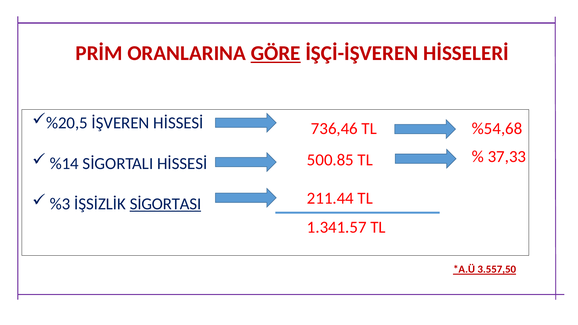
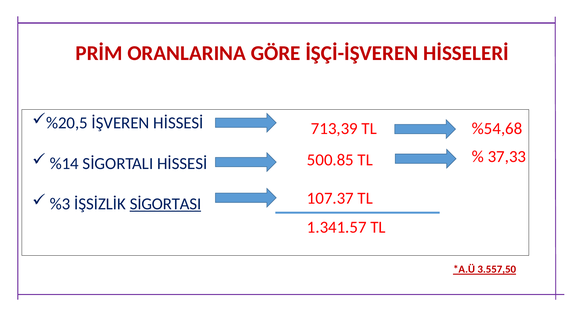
GÖRE underline: present -> none (276, 53)
736,46: 736,46 -> 713,39 (334, 129)
211.44: 211.44 -> 107.37 (330, 198)
